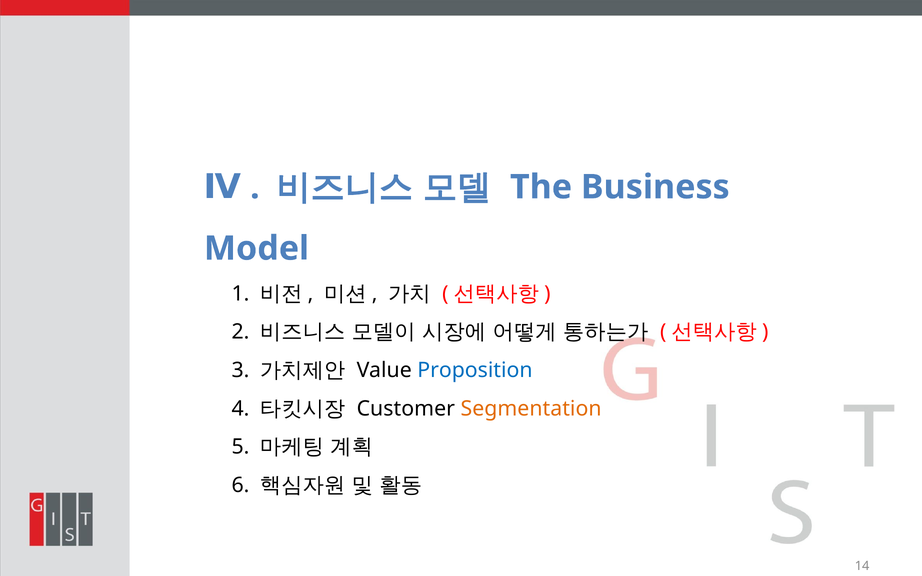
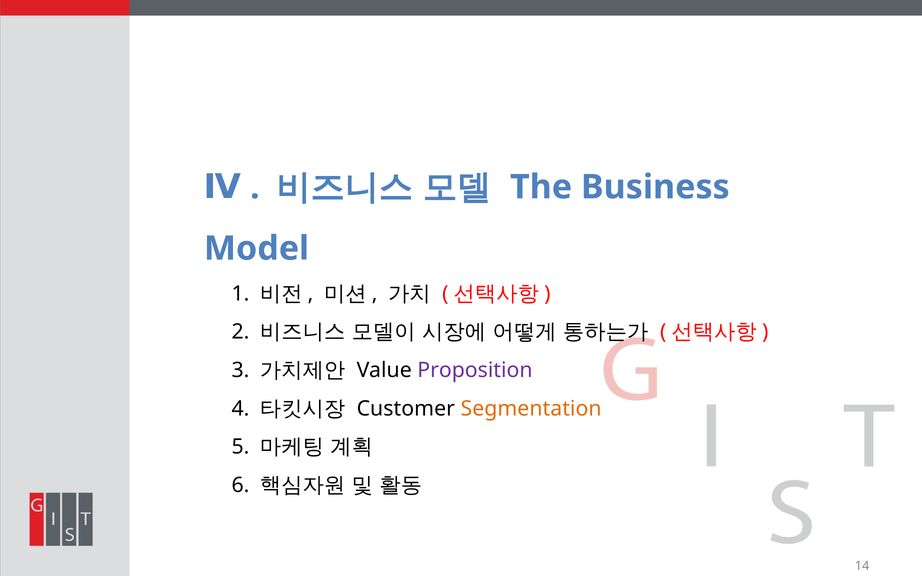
Proposition colour: blue -> purple (475, 370)
